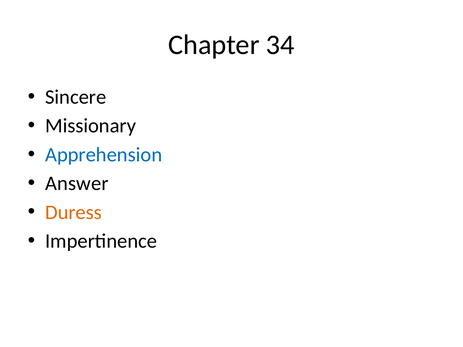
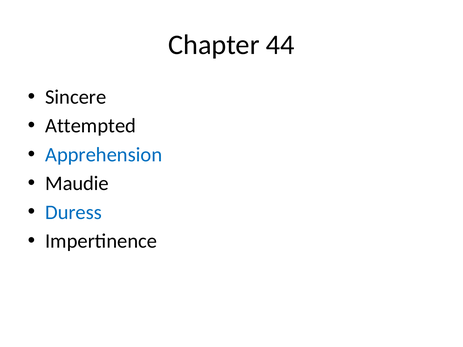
34: 34 -> 44 (280, 45)
Missionary: Missionary -> Attempted (91, 126)
Answer: Answer -> Maudie (77, 184)
Duress colour: orange -> blue (74, 212)
